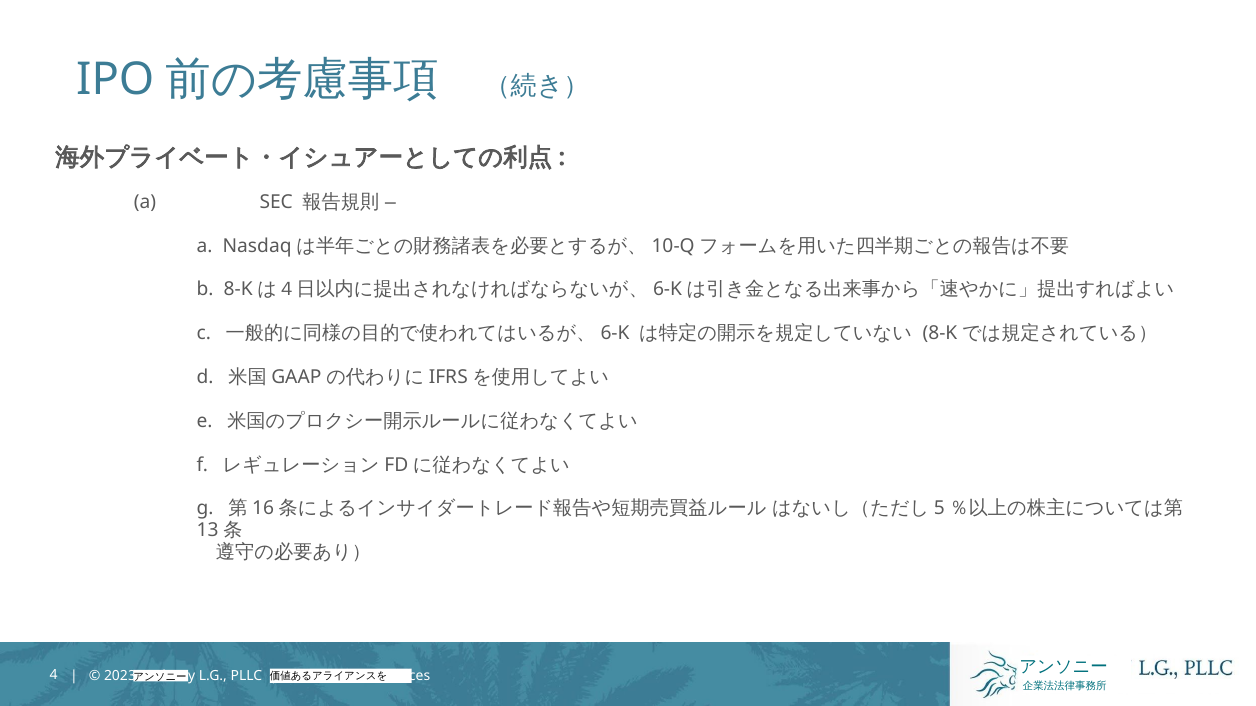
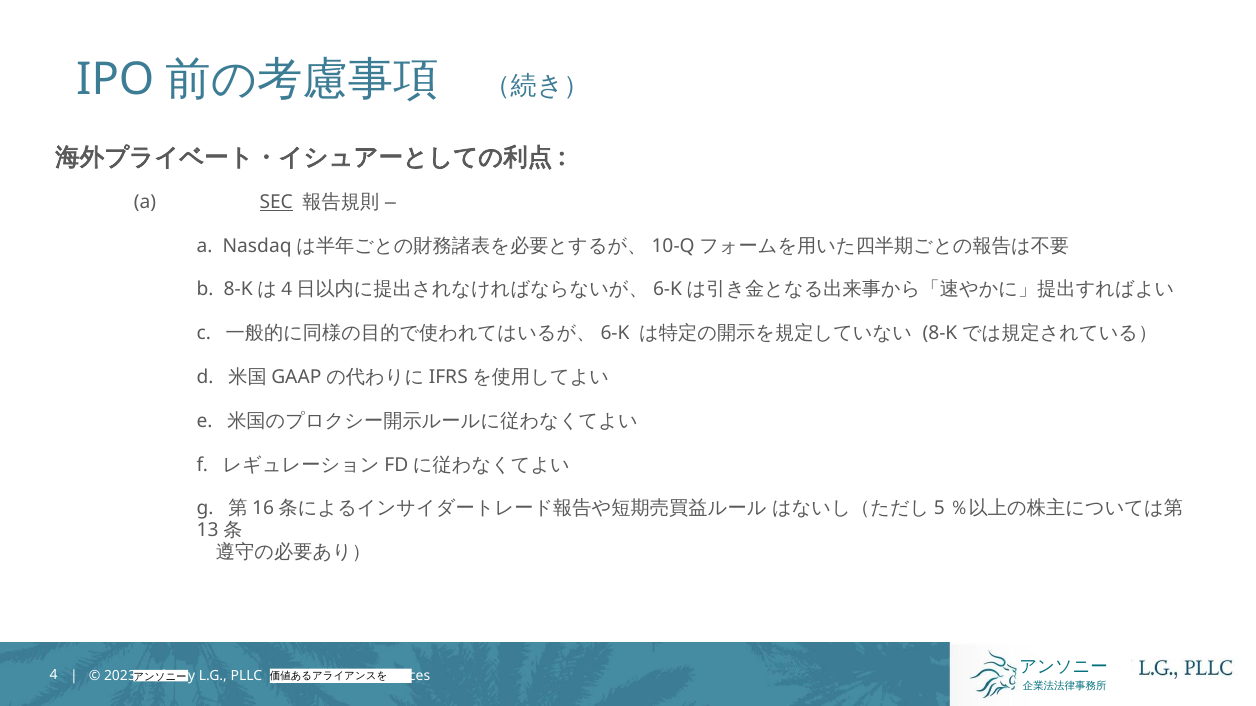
SEC underline: none -> present (276, 202)
